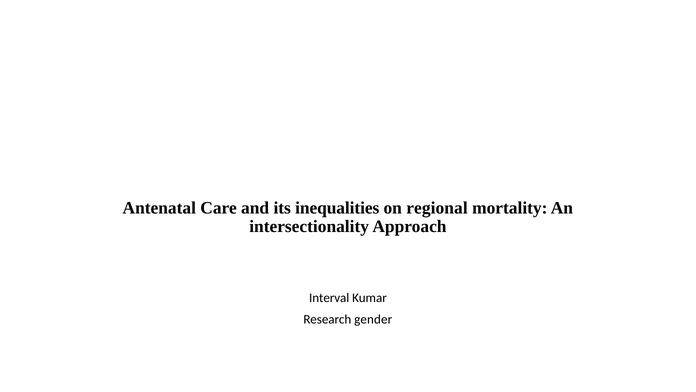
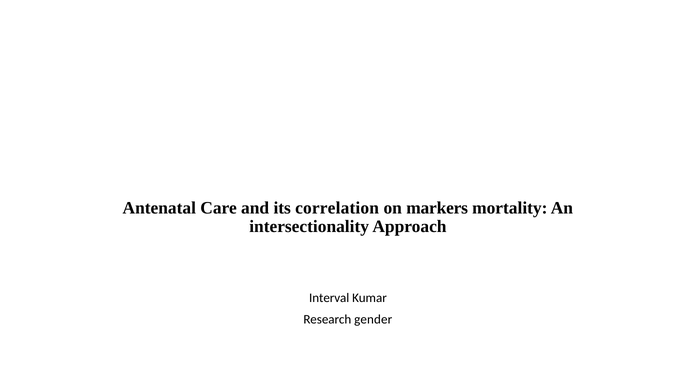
inequalities: inequalities -> correlation (337, 208)
regional: regional -> markers (437, 208)
